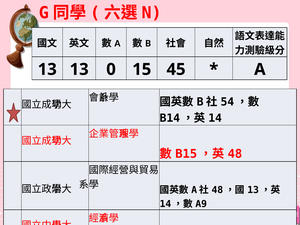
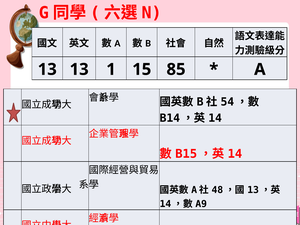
0: 0 -> 1 (111, 69)
45: 45 -> 85 (176, 69)
48: 48 -> 14 (235, 154)
